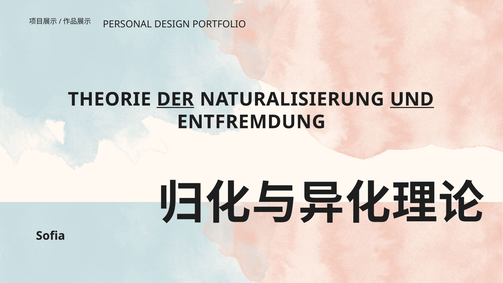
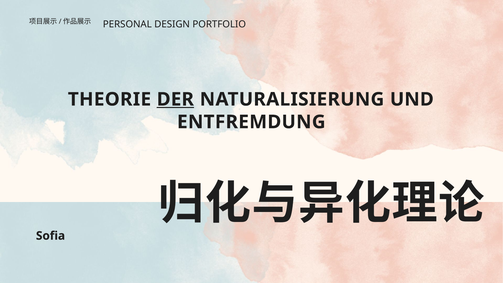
UND underline: present -> none (412, 99)
